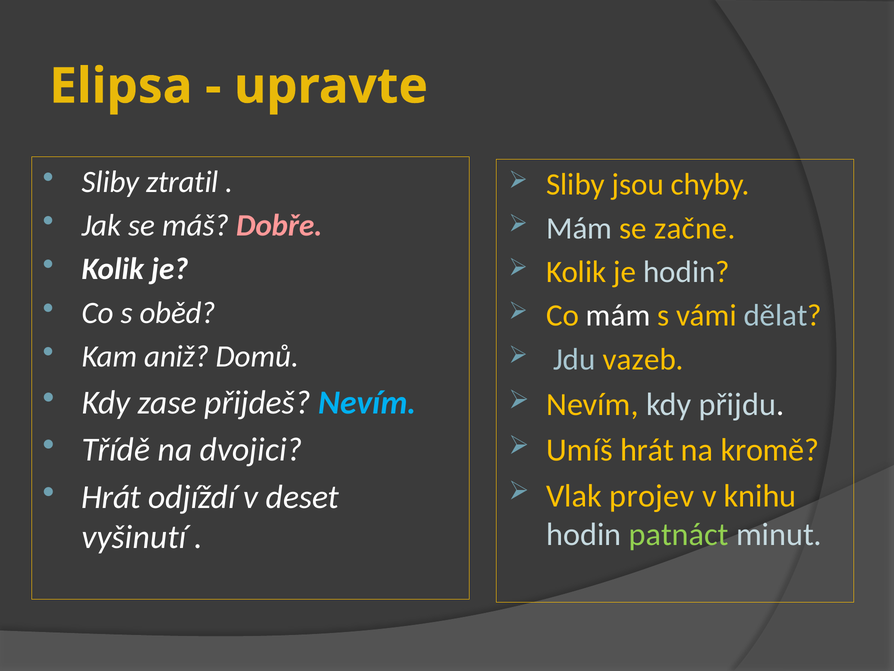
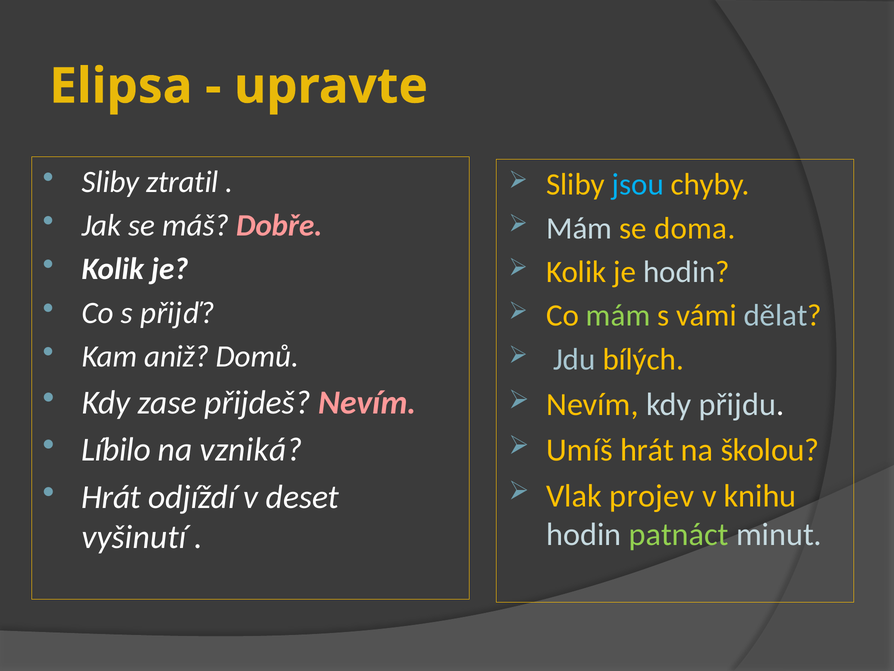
jsou colour: yellow -> light blue (638, 184)
začne: začne -> doma (695, 228)
oběd: oběd -> přijď (177, 313)
mám colour: white -> light green (618, 315)
vazeb: vazeb -> bílých (643, 359)
Nevím colour: light blue -> pink (367, 402)
Třídě: Třídě -> Líbilo (116, 449)
dvojici: dvojici -> vzniká (251, 449)
kromě: kromě -> školou (770, 450)
